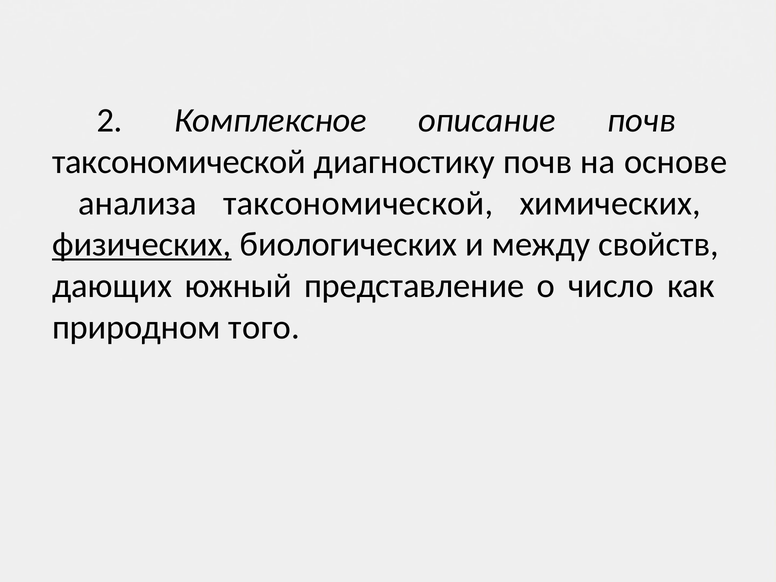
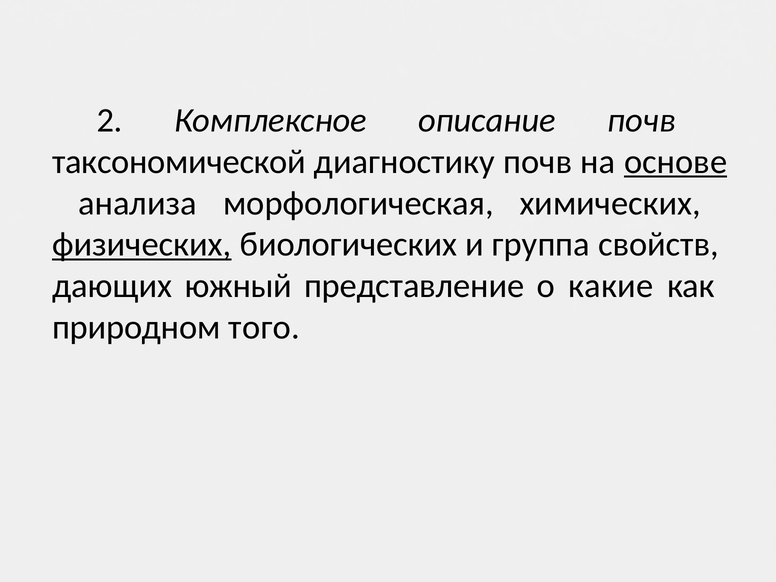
основе underline: none -> present (676, 162)
анализа таксономической: таксономической -> морфологическая (358, 203)
между: между -> группа (541, 245)
число: число -> какие (611, 286)
